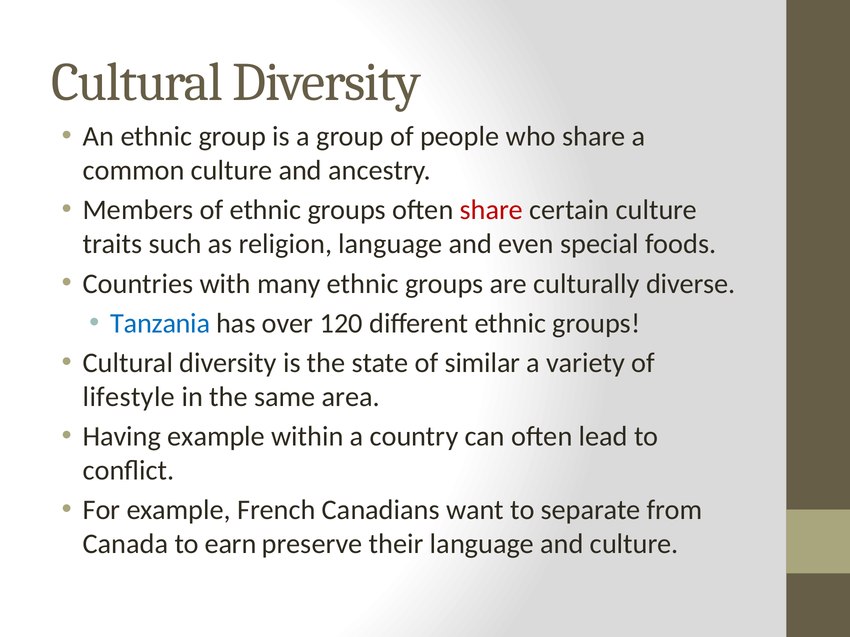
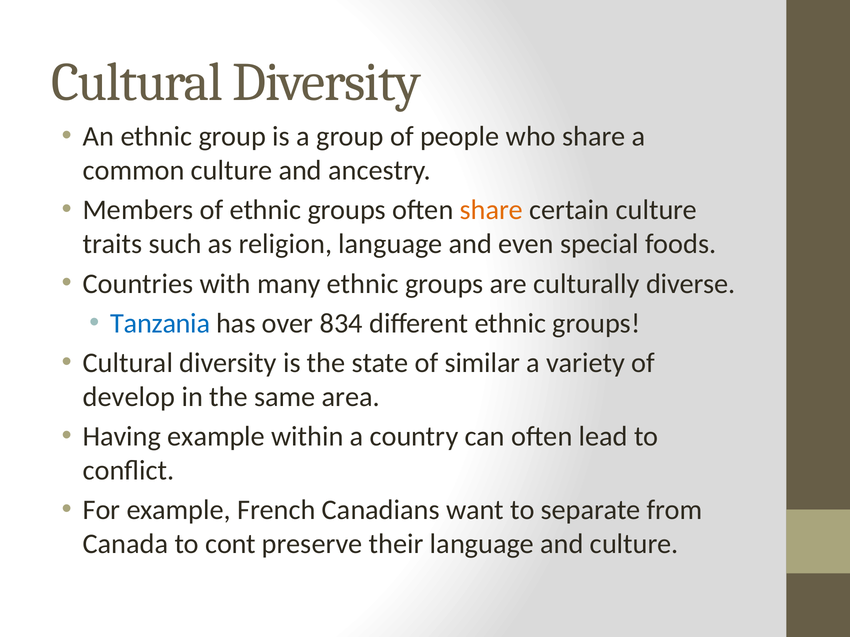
share colour: red -> orange (491, 210)
120: 120 -> 834 (341, 324)
lifestyle: lifestyle -> develop (129, 397)
earn: earn -> cont (231, 545)
